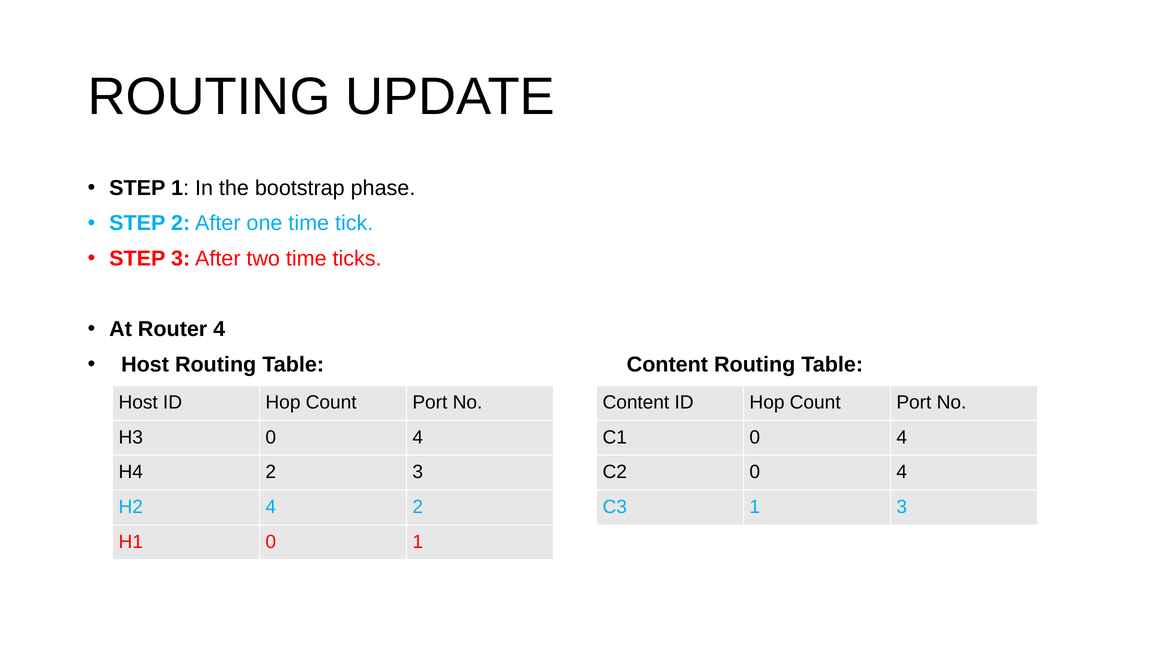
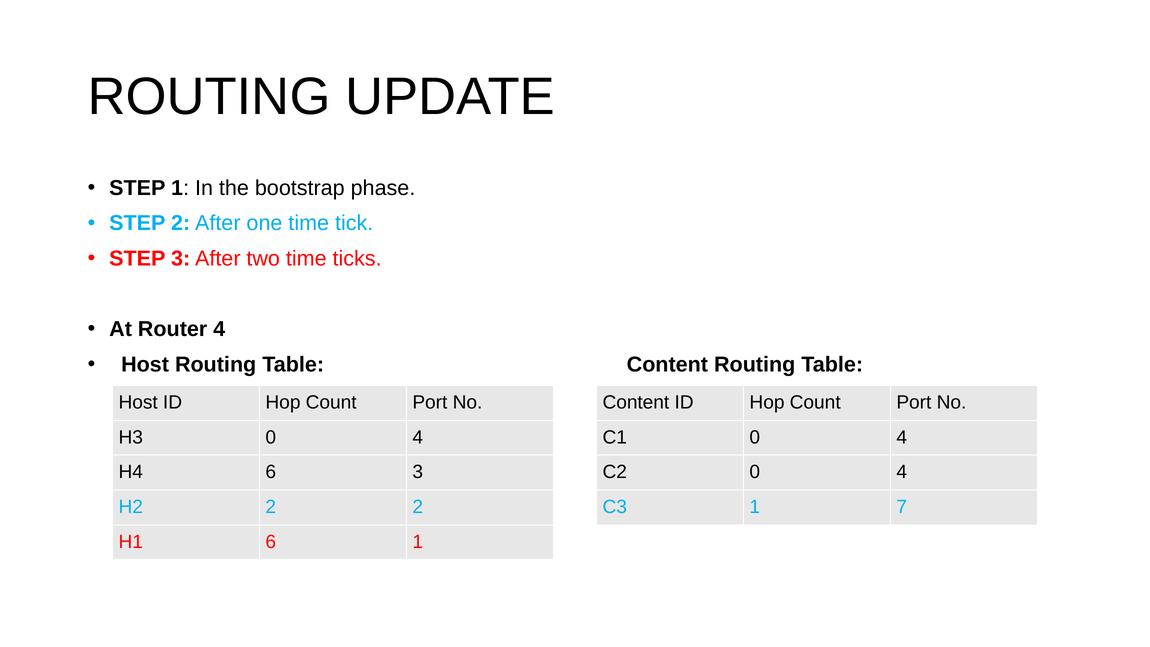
H4 2: 2 -> 6 (271, 472)
H2 4: 4 -> 2 (271, 507)
1 3: 3 -> 7 (902, 507)
H1 0: 0 -> 6 (271, 542)
